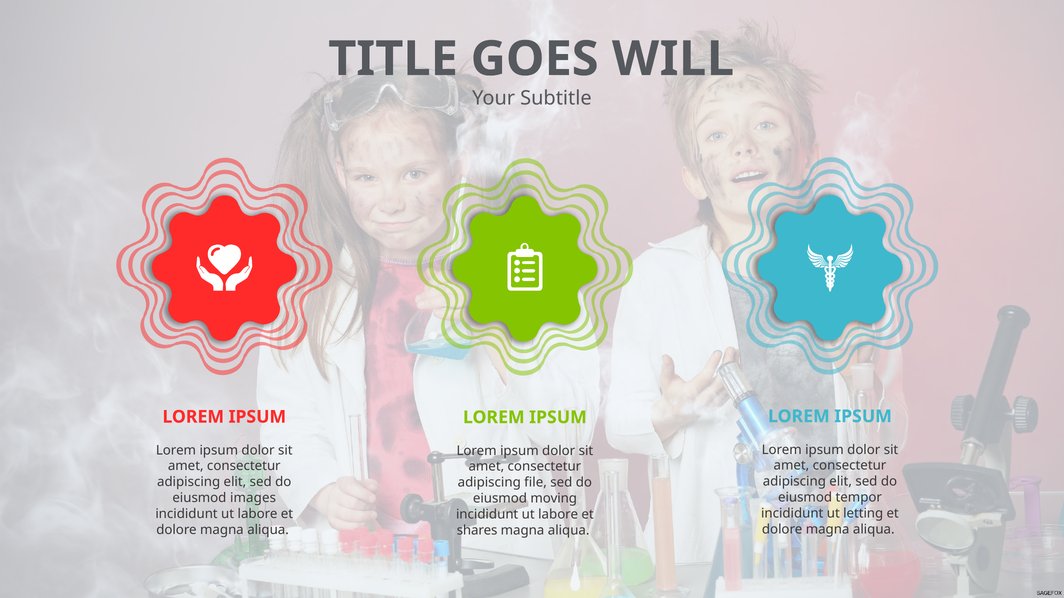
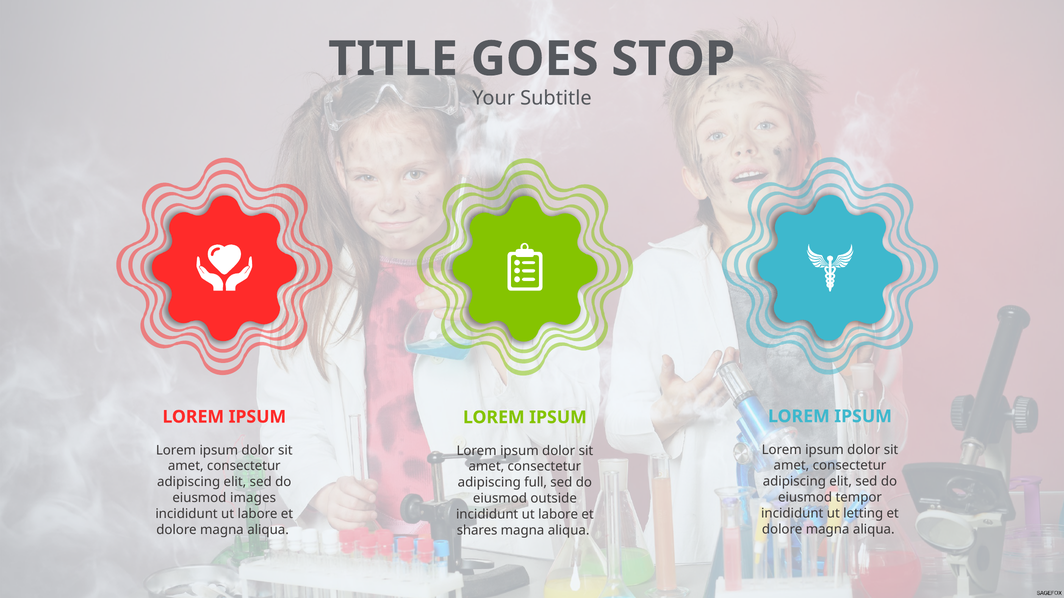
WILL: WILL -> STOP (673, 59)
file: file -> full (536, 483)
moving: moving -> outside (554, 499)
